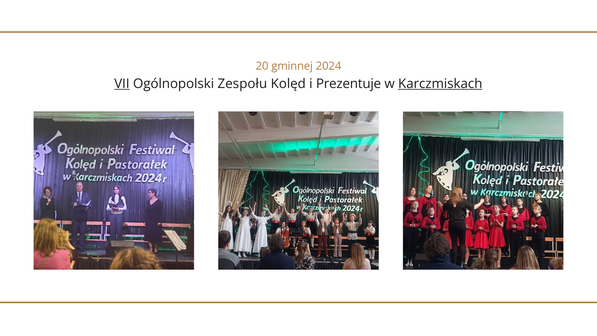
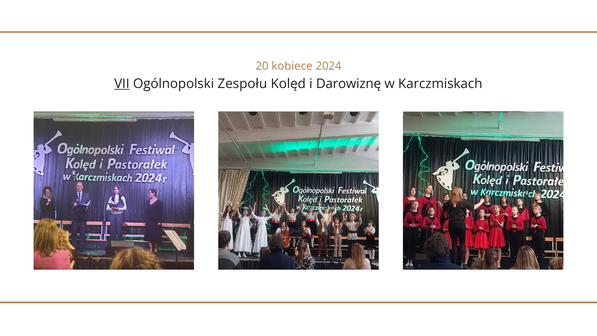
gminnej: gminnej -> kobiece (292, 66)
Prezentuje: Prezentuje -> Darowiznę (349, 84)
Karczmiskach underline: present -> none (440, 84)
